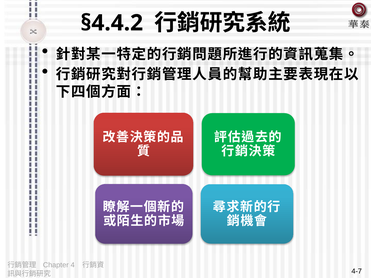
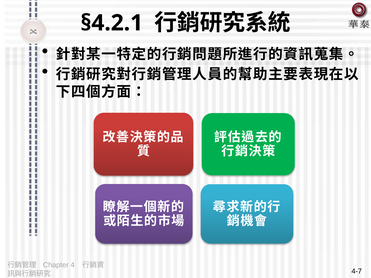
§4.4.2: §4.4.2 -> §4.2.1 (112, 23)
